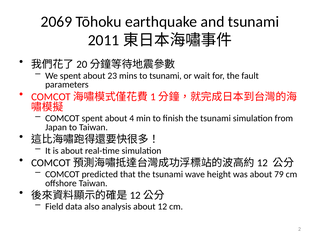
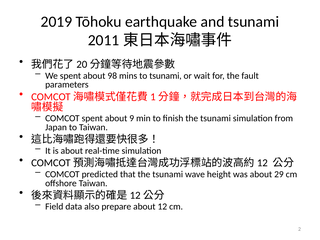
2069: 2069 -> 2019 (56, 22)
23: 23 -> 98 (112, 76)
4: 4 -> 9 (132, 118)
79: 79 -> 29 (279, 174)
analysis: analysis -> prepare (116, 207)
